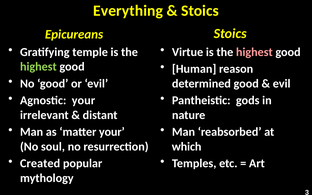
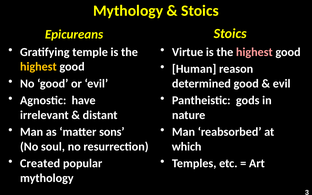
Everything: Everything -> Mythology (128, 11)
highest colour: light green -> yellow (38, 67)
Agnostic your: your -> have (84, 100)
matter your: your -> sons (112, 132)
